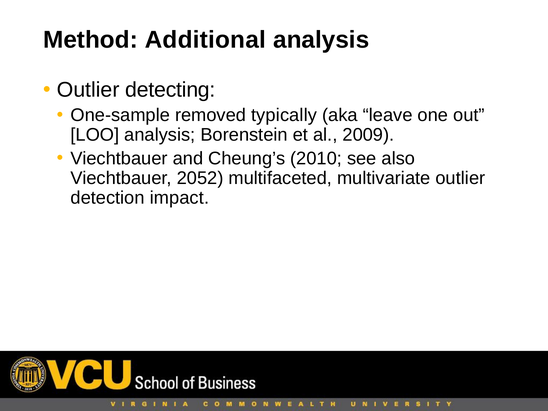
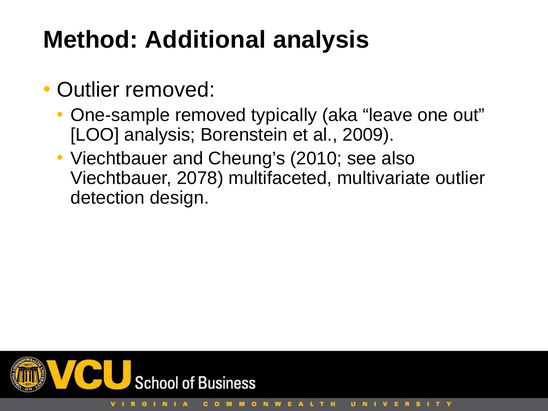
Outlier detecting: detecting -> removed (170, 90)
2052: 2052 -> 2078 (200, 178)
impact: impact -> design (179, 198)
